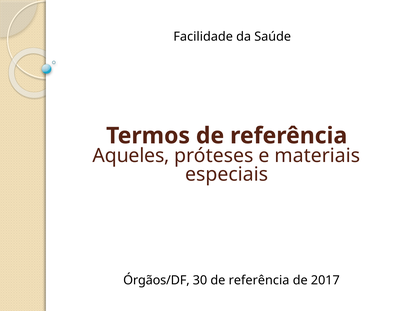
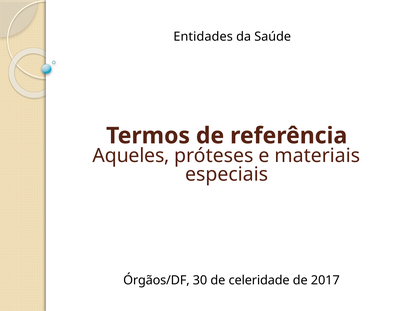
Facilidade: Facilidade -> Entidades (203, 37)
30 de referência: referência -> celeridade (259, 280)
